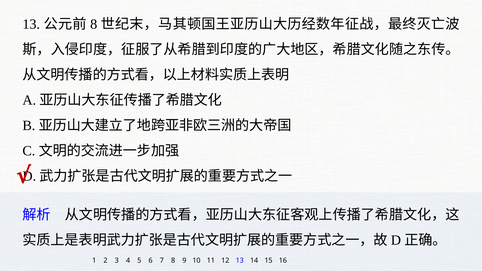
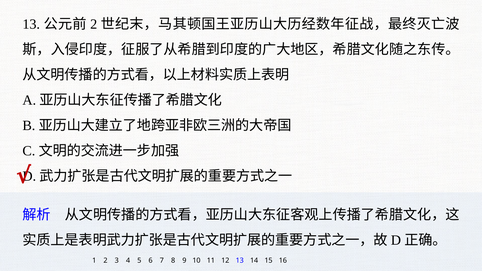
8: 8 -> 2 (94, 24)
